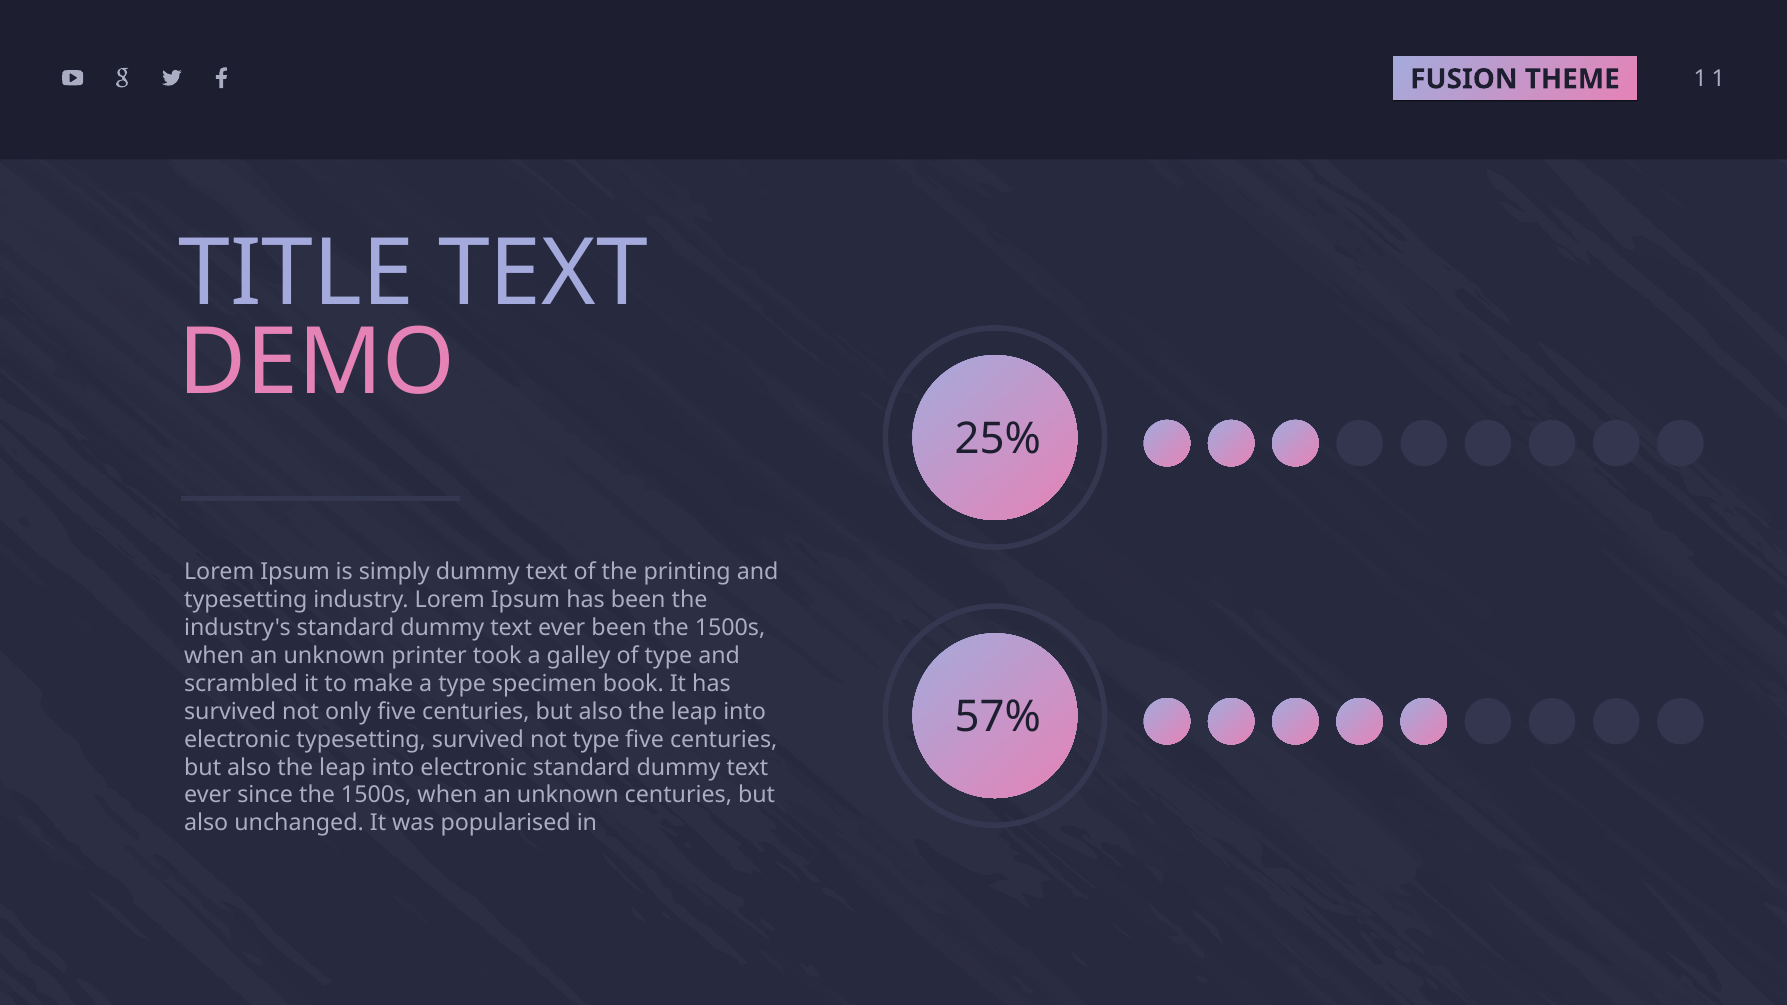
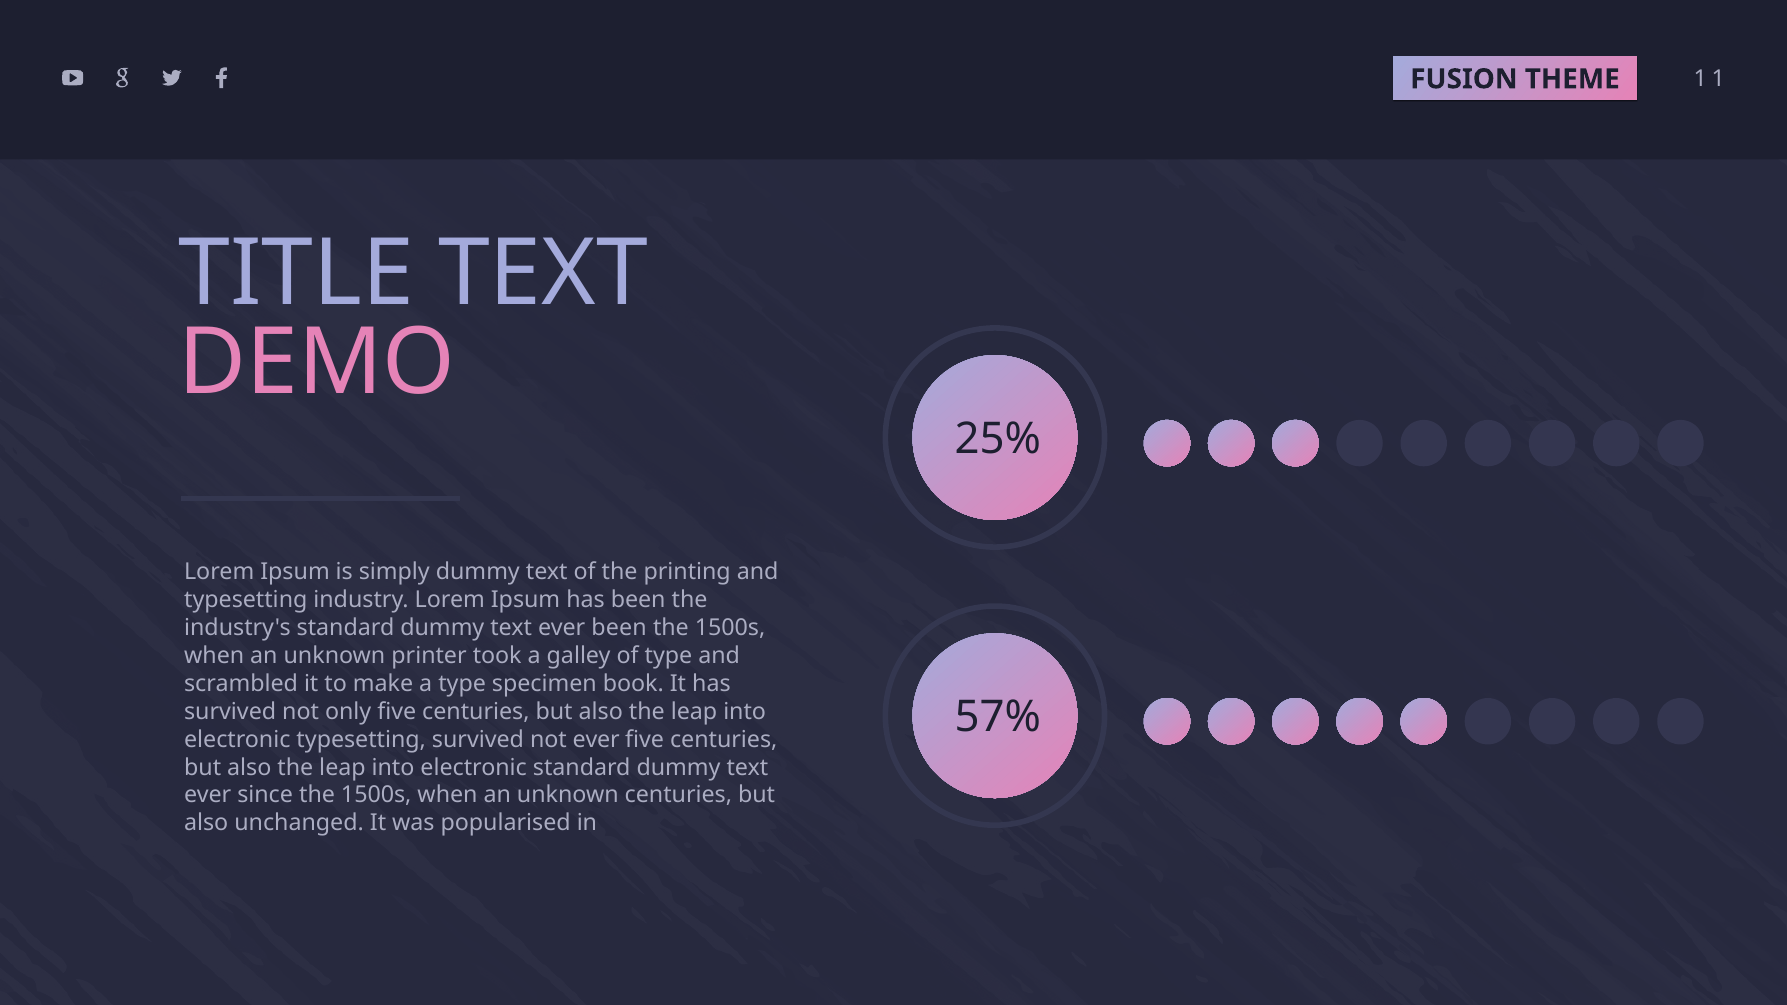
not type: type -> ever (596, 740)
